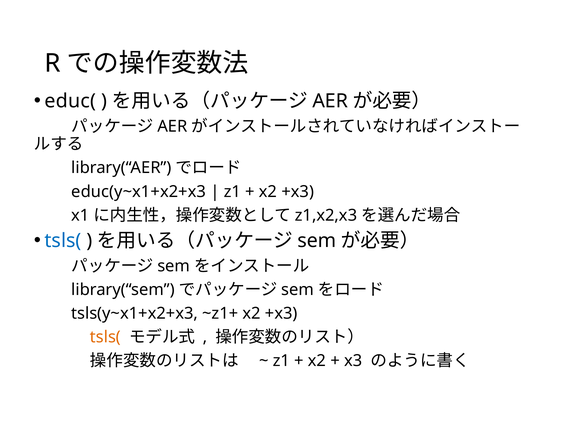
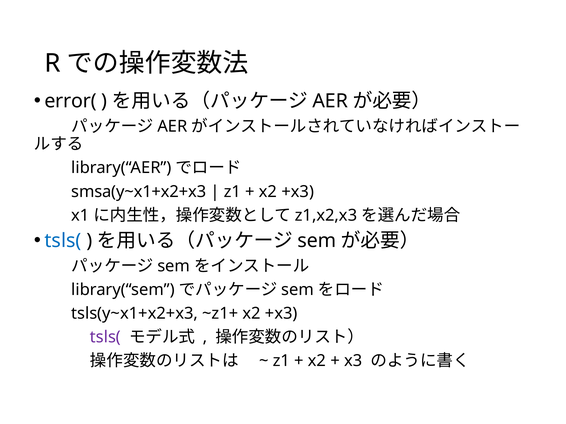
educ(: educ( -> error( (71, 101)
educ(y~x1+x2+x3: educ(y~x1+x2+x3 -> smsa(y~x1+x2+x3 (139, 192)
tsls( colour: orange -> purple (105, 338)
